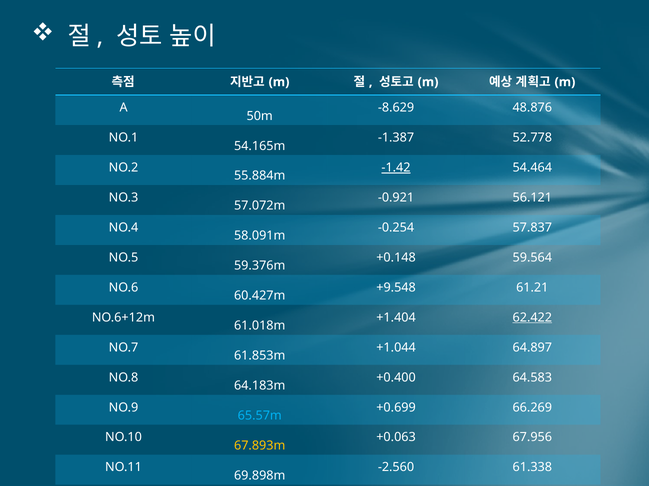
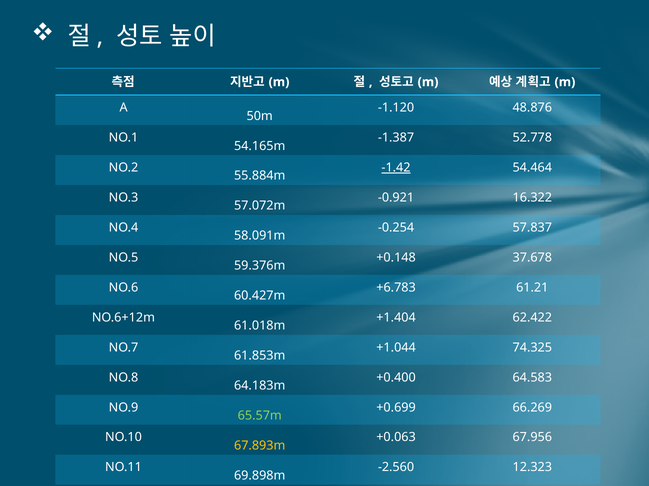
-8.629: -8.629 -> -1.120 (396, 108)
56.121: 56.121 -> 16.322 (532, 198)
59.564: 59.564 -> 37.678 (532, 258)
+9.548: +9.548 -> +6.783 (396, 288)
62.422 underline: present -> none (532, 318)
64.897: 64.897 -> 74.325 (532, 348)
65.57m colour: light blue -> light green (260, 416)
61.338: 61.338 -> 12.323 (532, 468)
